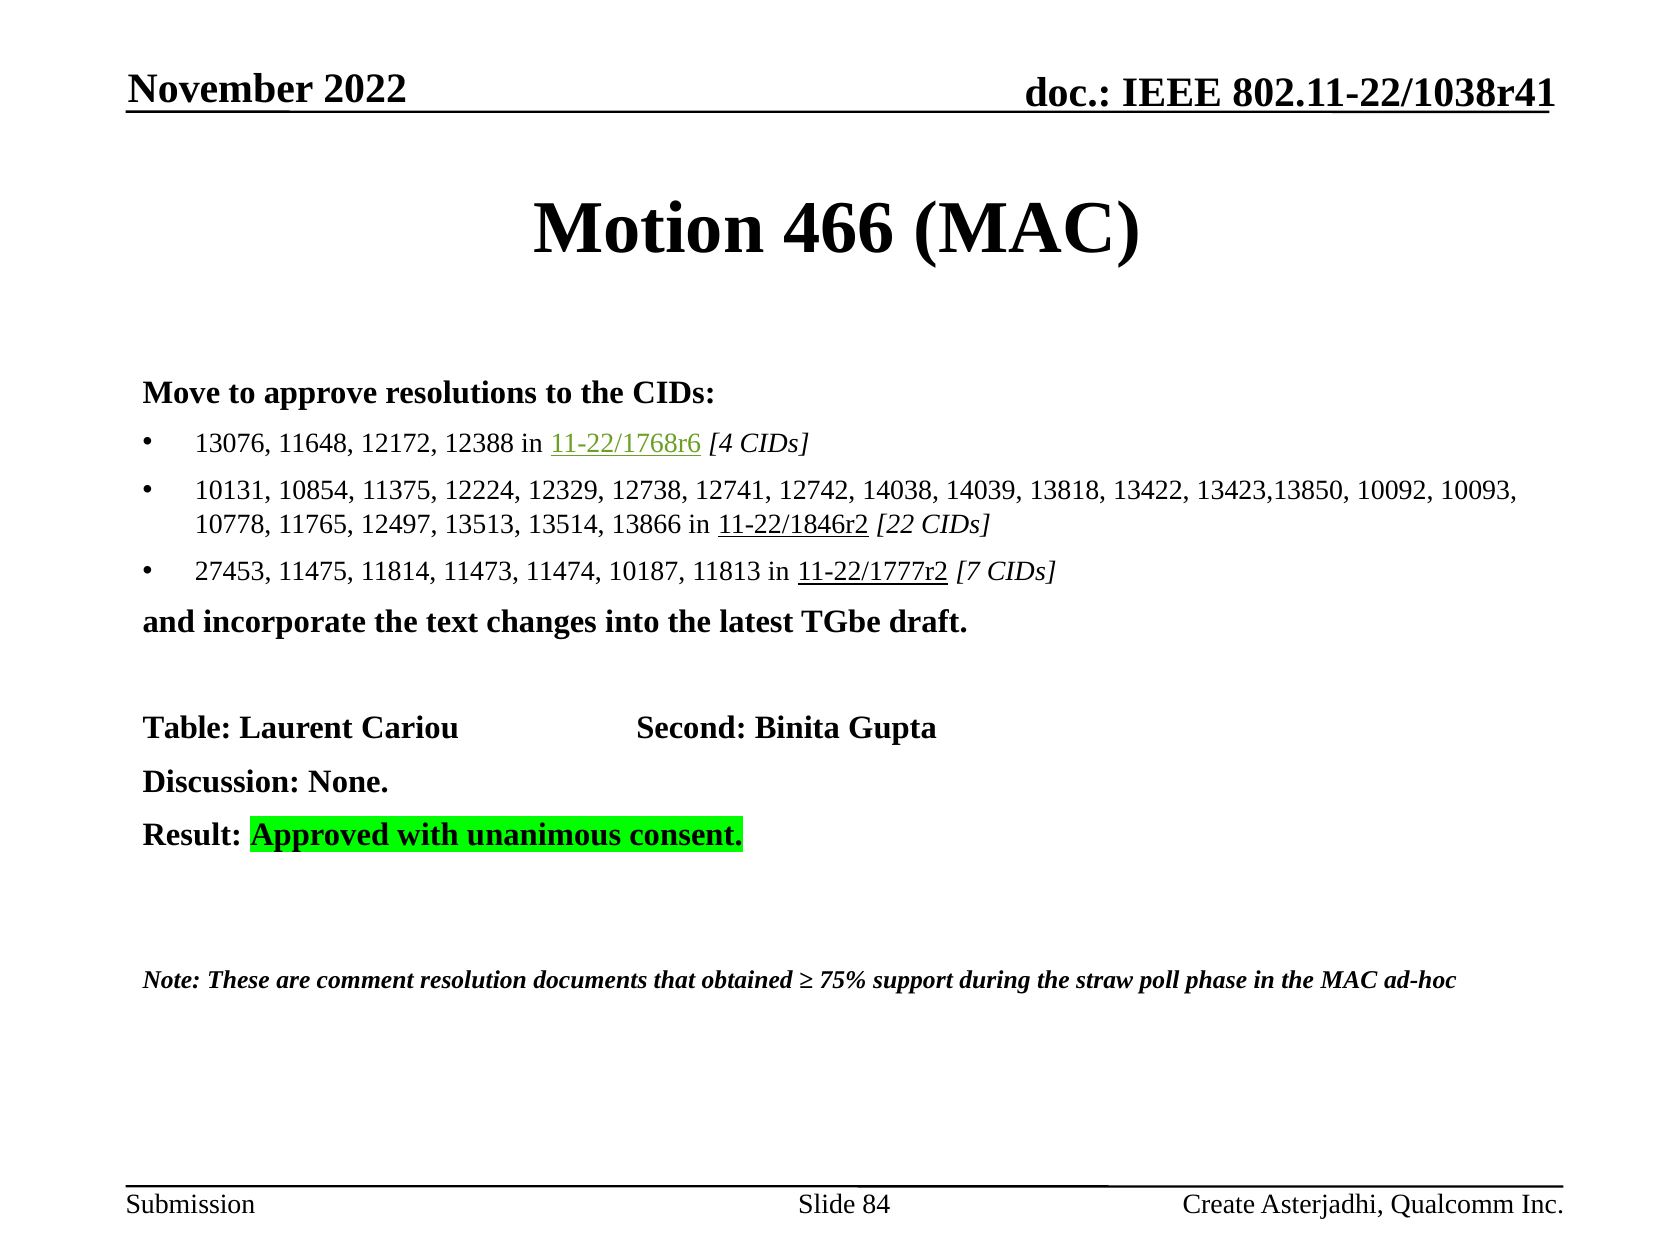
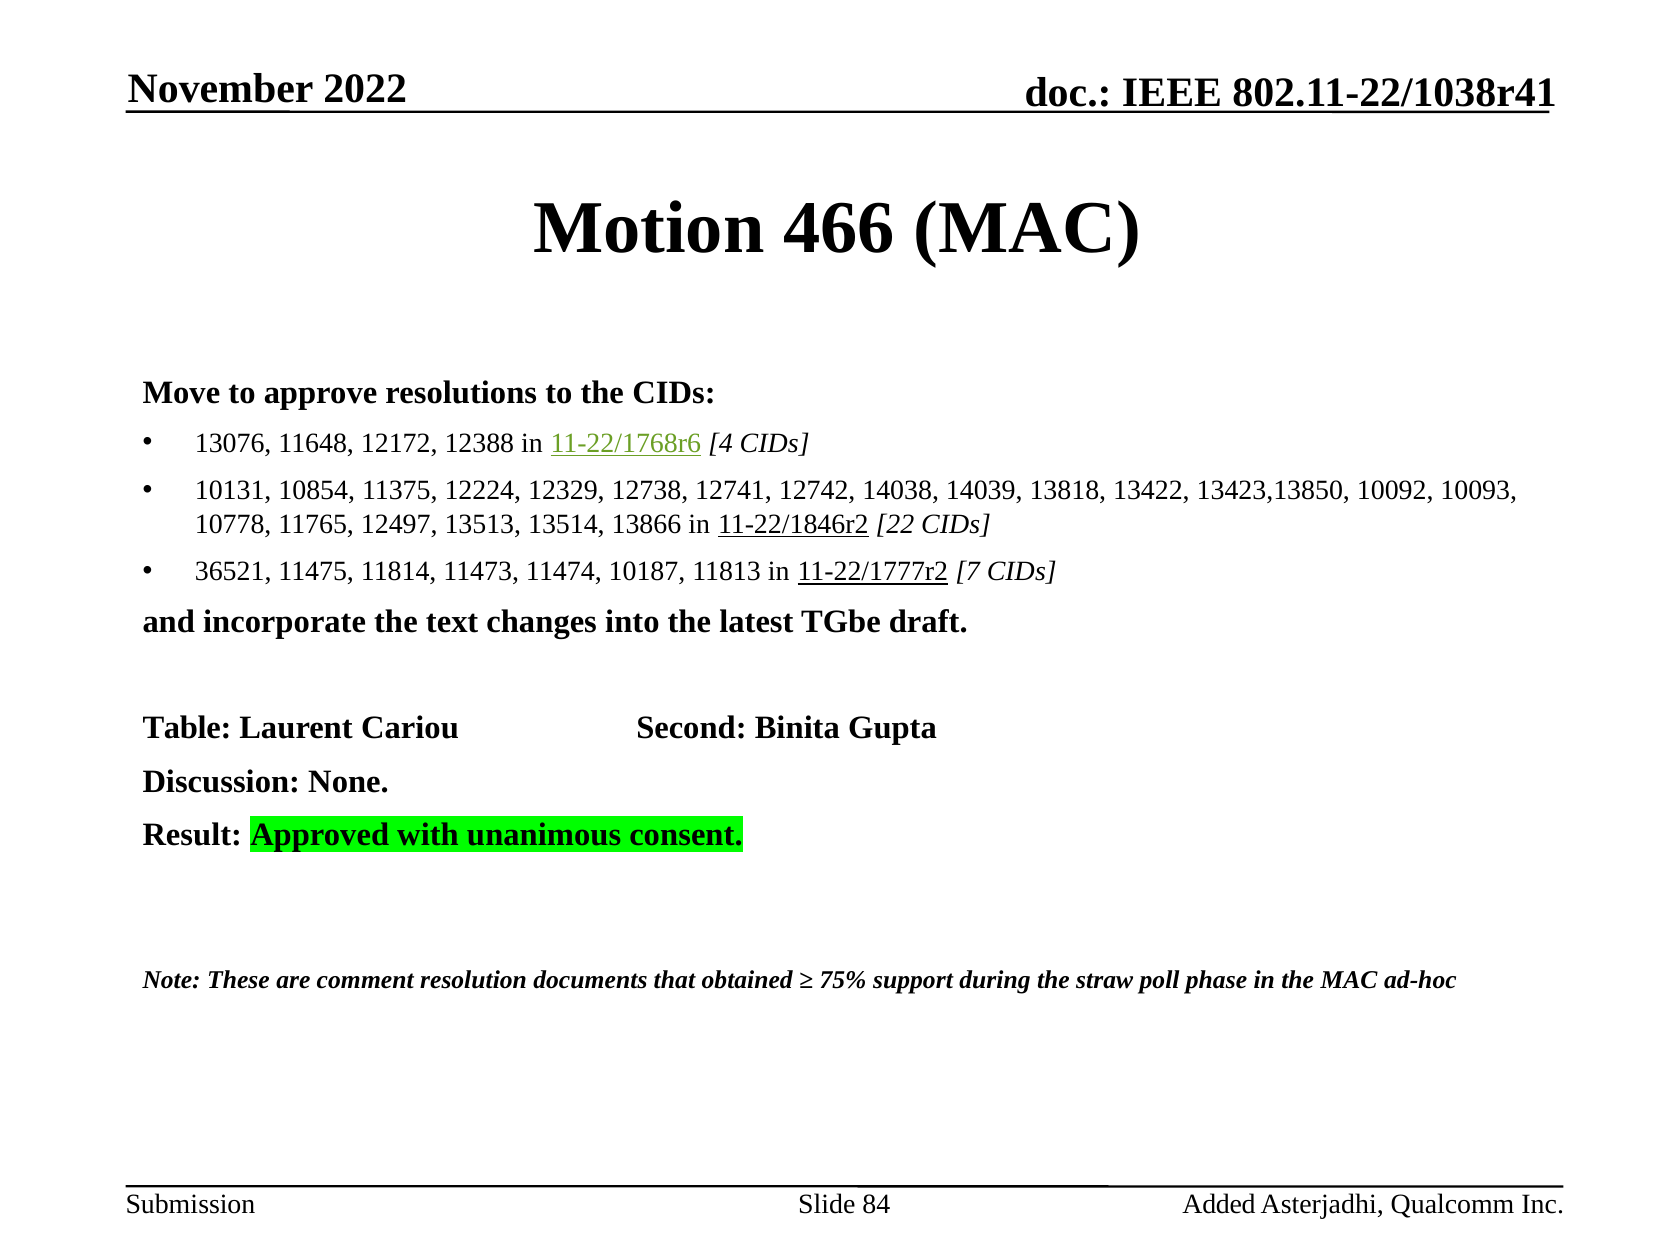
27453: 27453 -> 36521 (233, 572)
Create: Create -> Added (1219, 1205)
